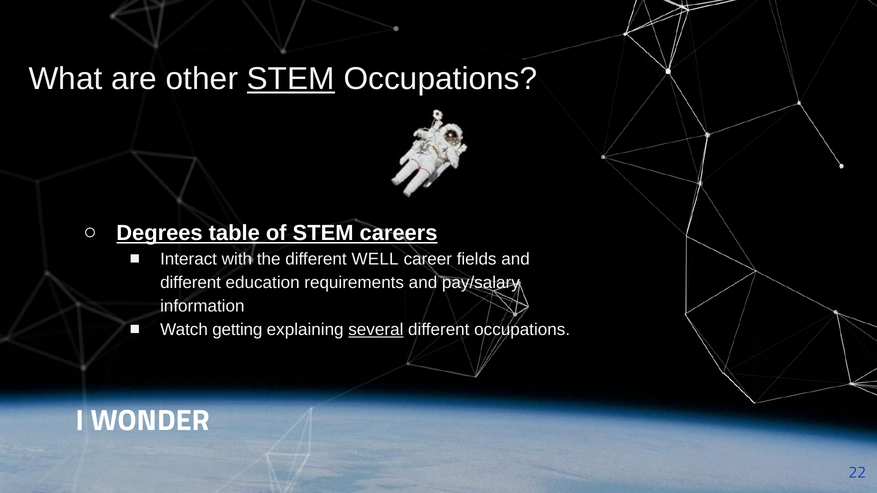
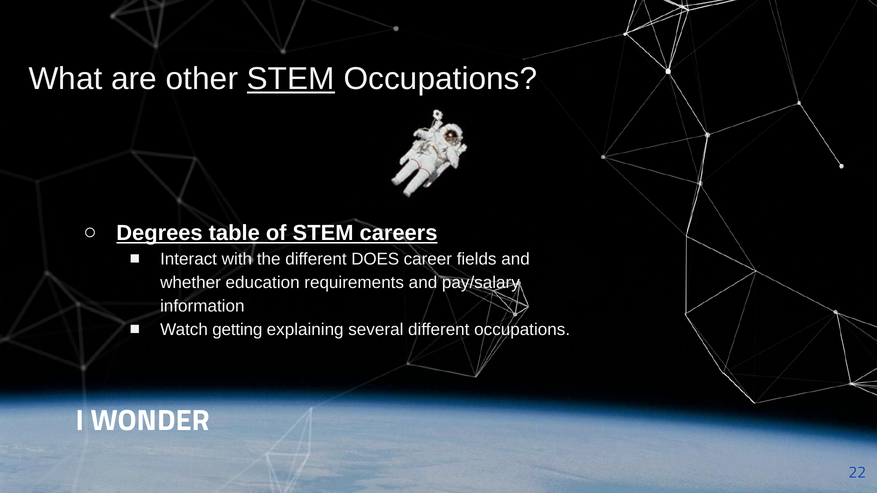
WELL: WELL -> DOES (375, 259)
different: different -> whether (190, 283)
several underline: present -> none (376, 330)
